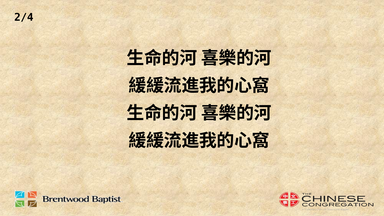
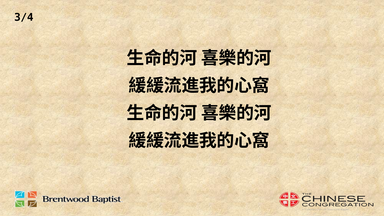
2/4: 2/4 -> 3/4 (24, 17)
